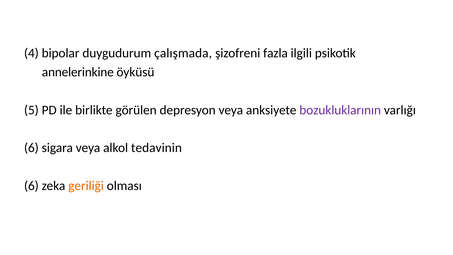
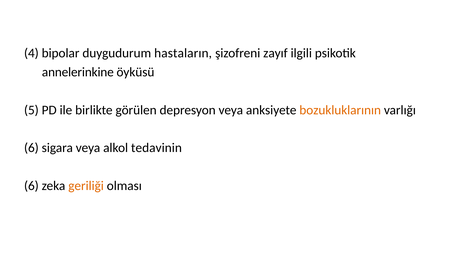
çalışmada: çalışmada -> hastaların (183, 53)
fazla: fazla -> zayıf (275, 53)
bozukluklarının colour: purple -> orange (340, 110)
